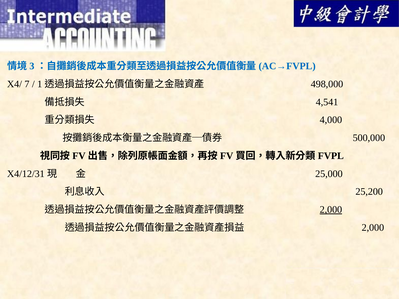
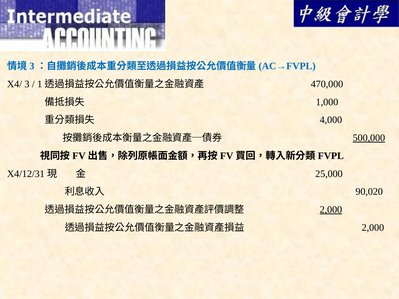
7: 7 -> 3 (27, 84)
498,000: 498,000 -> 470,000 (327, 84)
4,541: 4,541 -> 1,000 (327, 102)
500,000 underline: none -> present (369, 138)
25,200: 25,200 -> 90,020 (369, 192)
